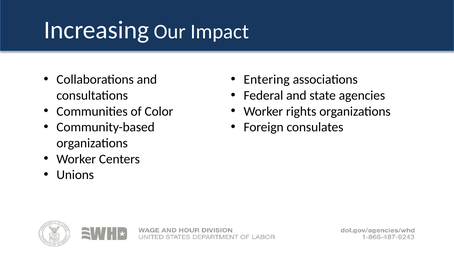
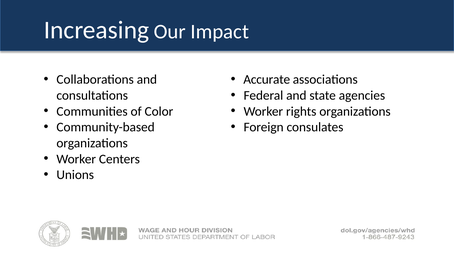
Entering: Entering -> Accurate (267, 80)
